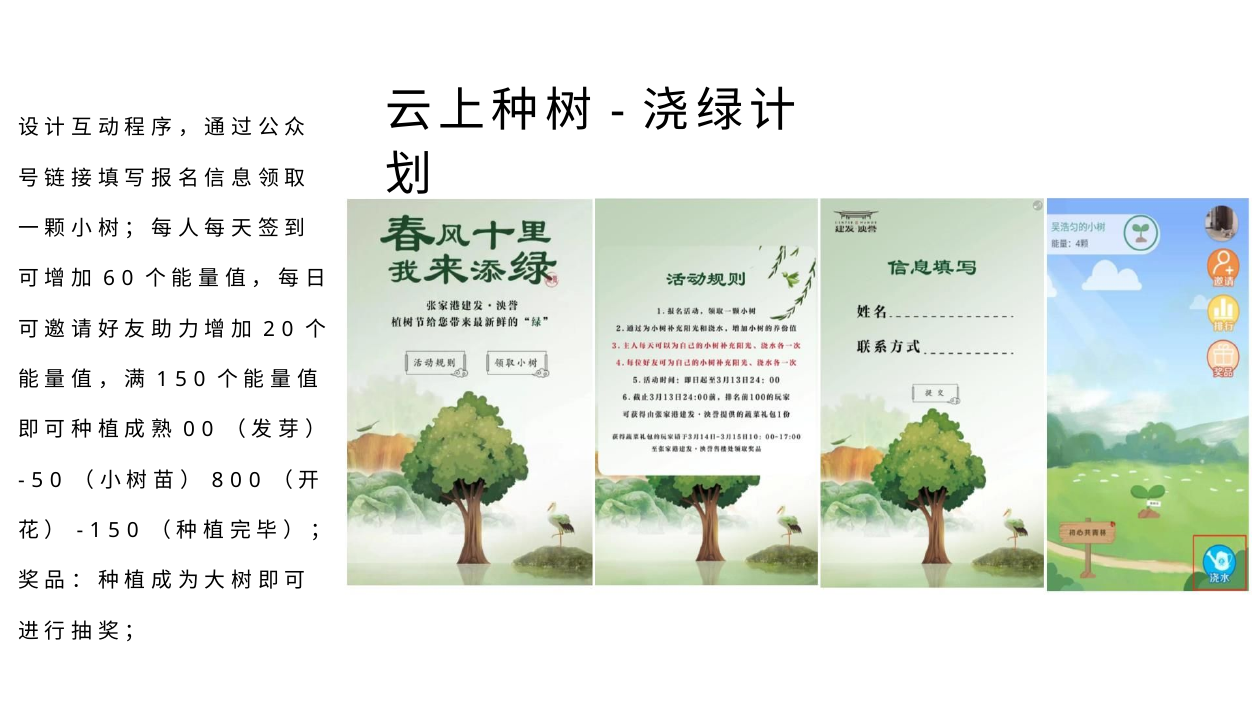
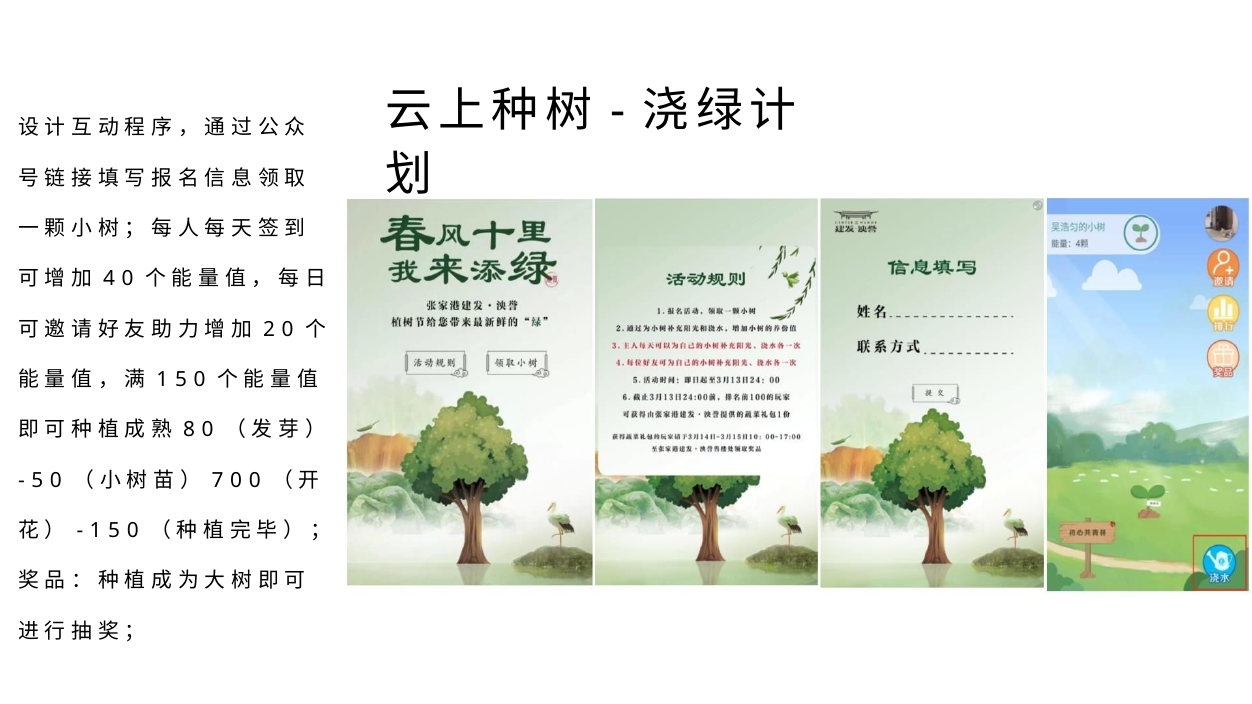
6: 6 -> 4 (109, 279)
0: 0 -> 8 (189, 430)
8: 8 -> 7 (218, 481)
